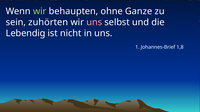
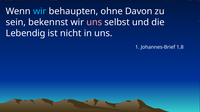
wir colour: light green -> light blue (40, 11)
Ganze: Ganze -> Davon (139, 11)
zuhörten: zuhörten -> bekennst (48, 22)
